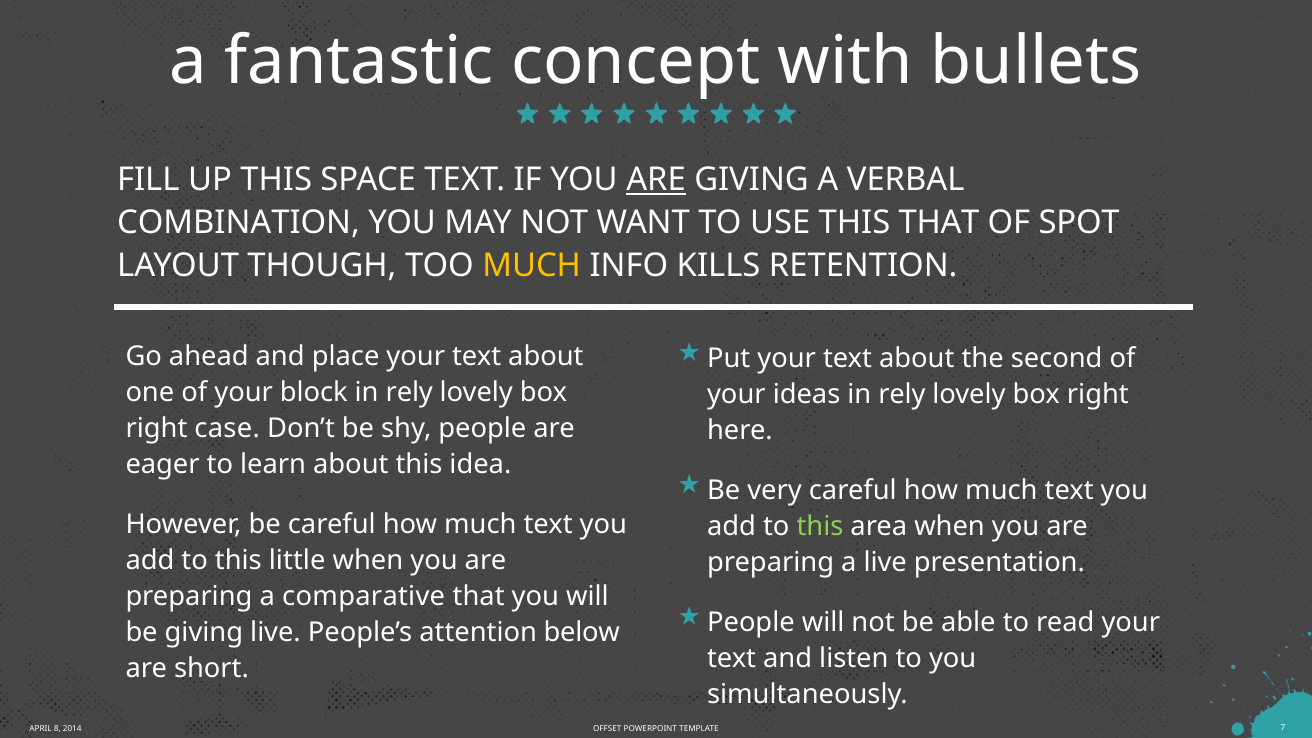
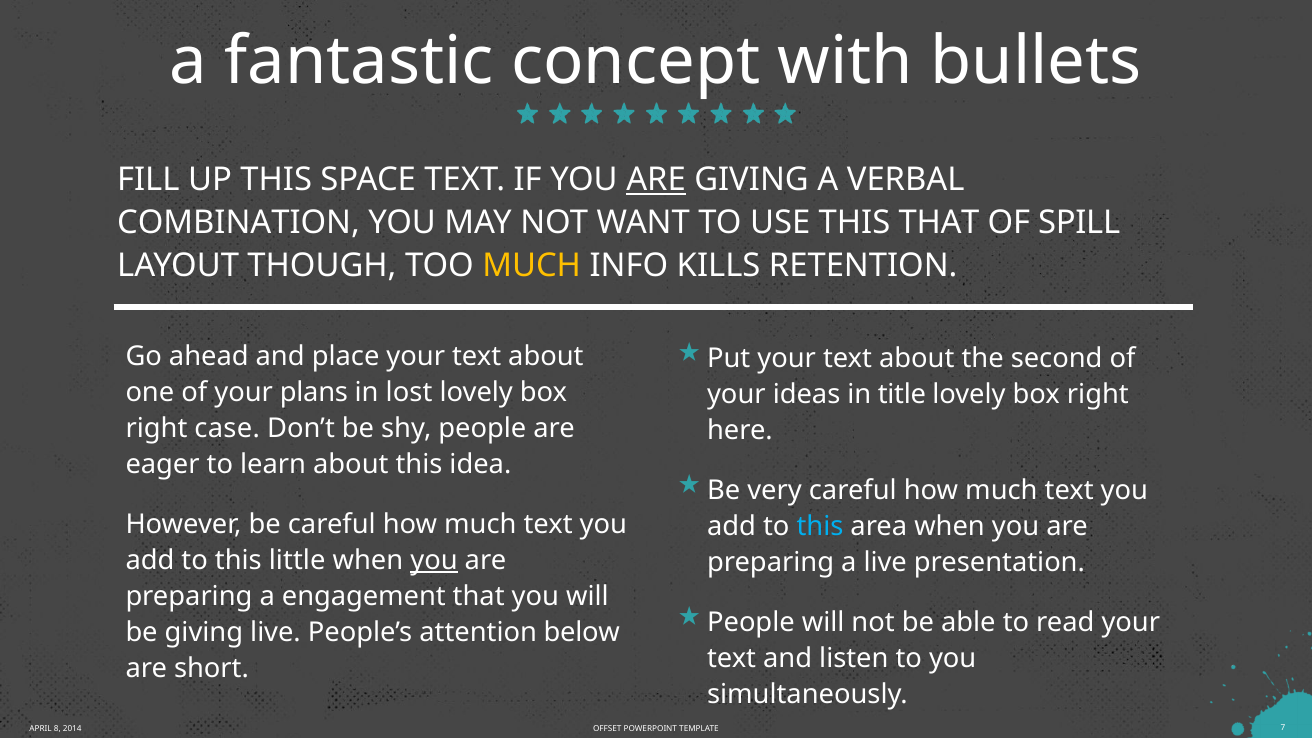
SPOT: SPOT -> SPILL (1079, 223)
block: block -> plans (314, 392)
rely: rely -> lost (409, 392)
ideas in rely: rely -> title (902, 394)
this colour: light green -> light blue (820, 526)
you underline: none -> present (434, 561)
comparative: comparative -> engagement (364, 597)
